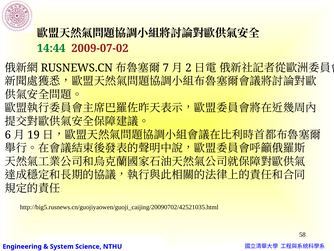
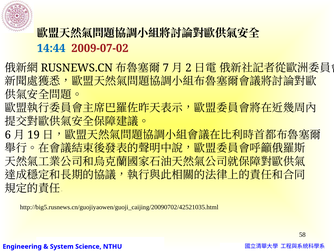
14:44 colour: green -> blue (51, 48)
